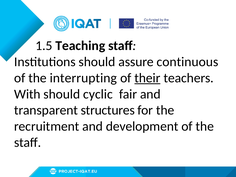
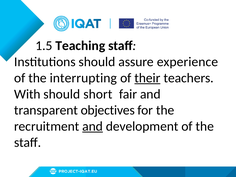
continuous: continuous -> experience (187, 62)
cyclic: cyclic -> short (98, 94)
structures: structures -> objectives (108, 110)
and underline: none -> present (93, 126)
